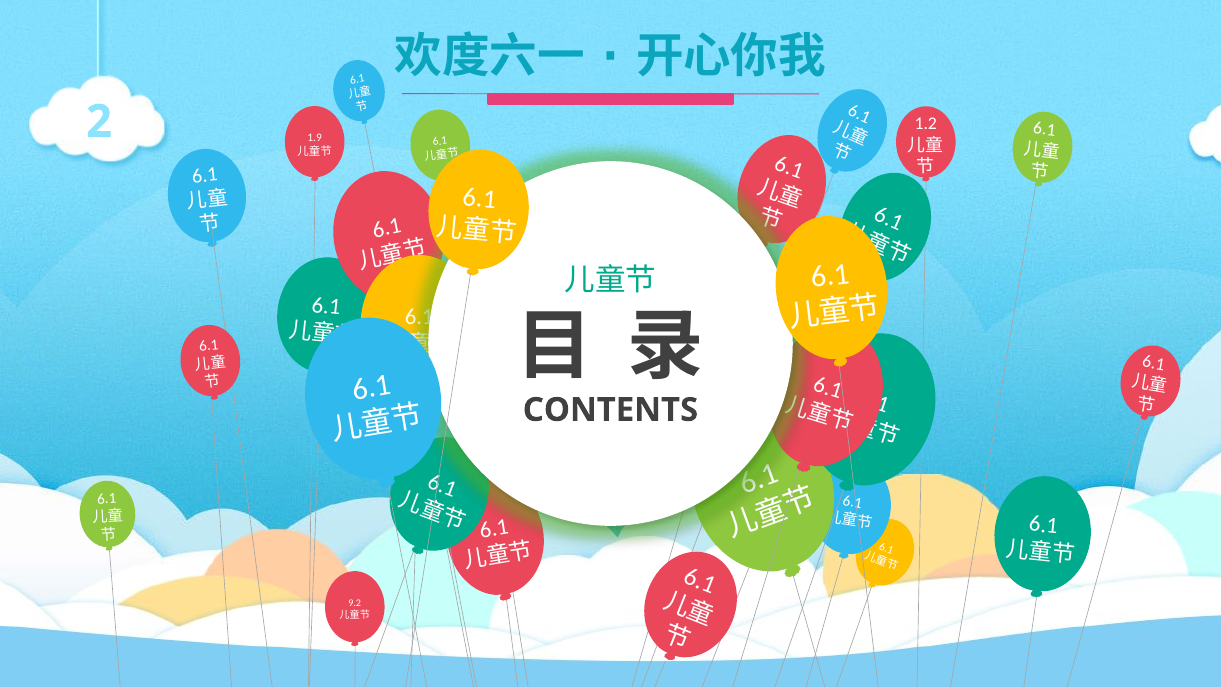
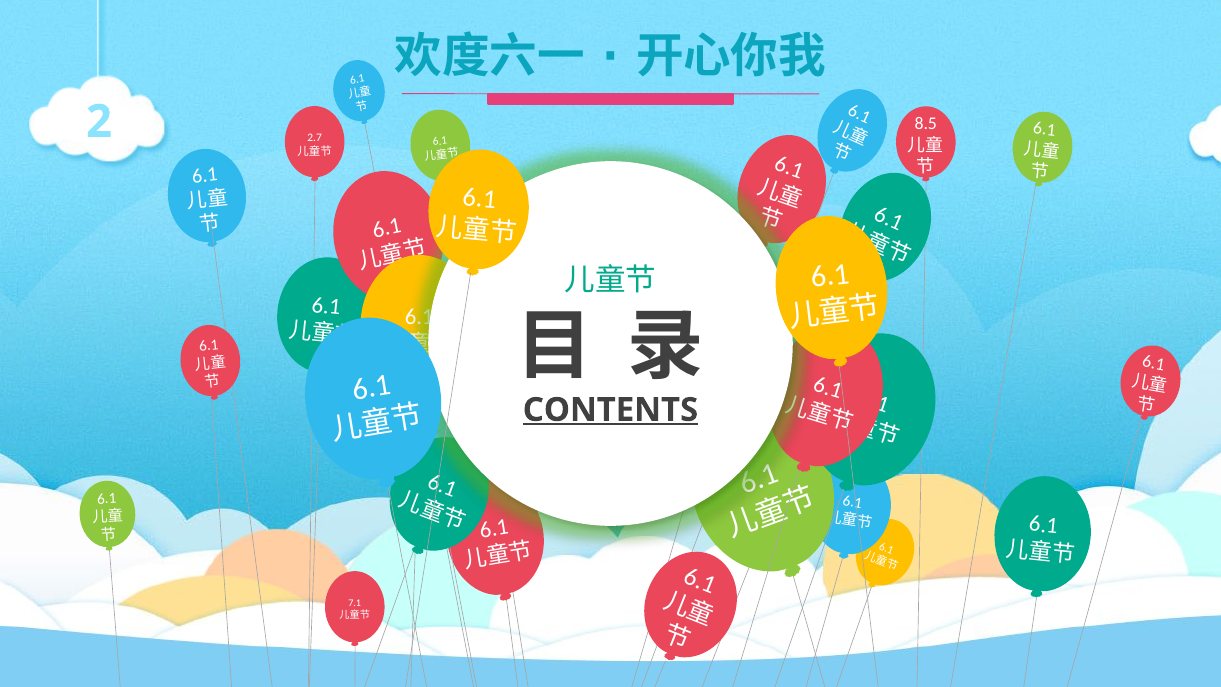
1.2: 1.2 -> 8.5 (926, 124)
1.9: 1.9 -> 2.7 (315, 138)
CONTENTS underline: none -> present (610, 410)
9.2: 9.2 -> 7.1 (355, 603)
